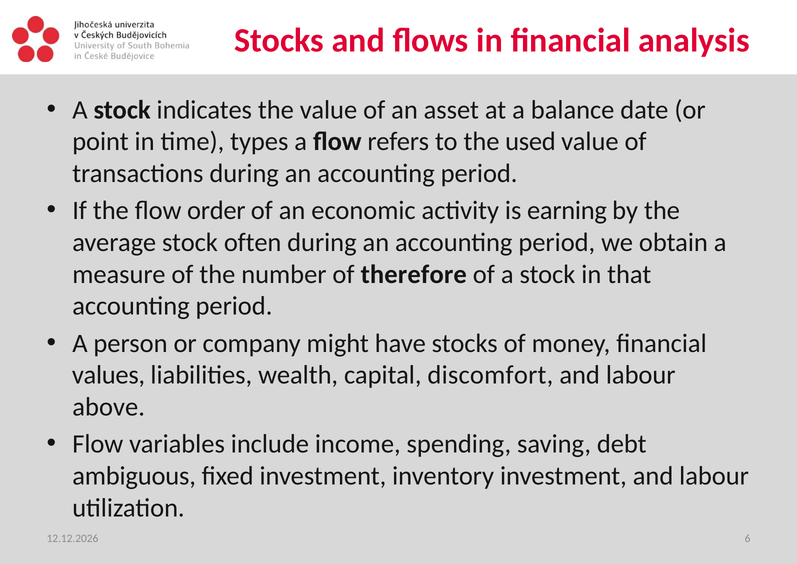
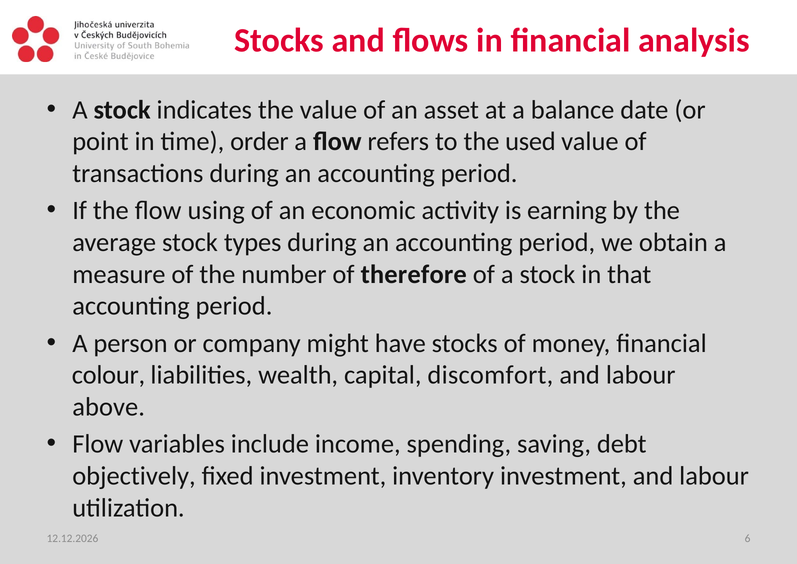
types: types -> order (259, 142)
order: order -> using (216, 210)
often: often -> types (253, 242)
values: values -> colour (108, 375)
ambiguous: ambiguous -> objectively (134, 476)
